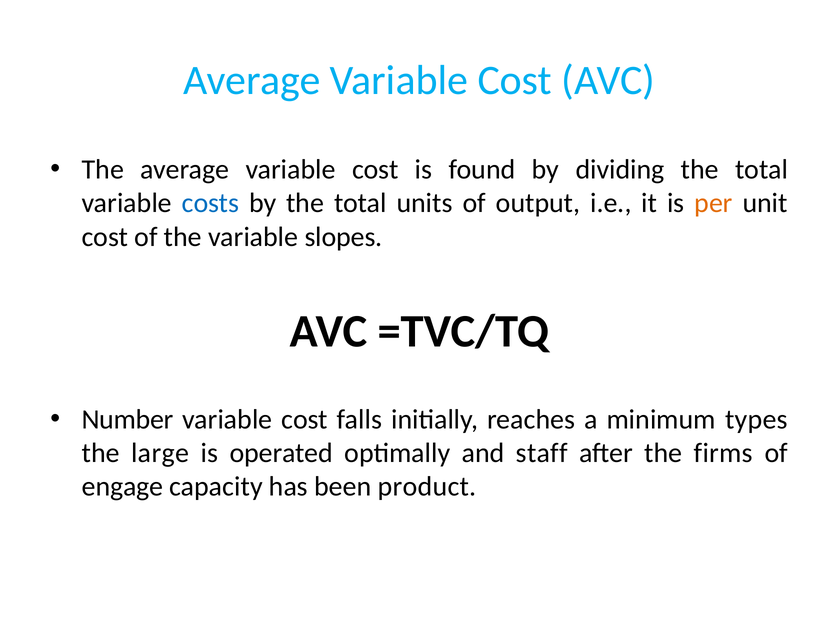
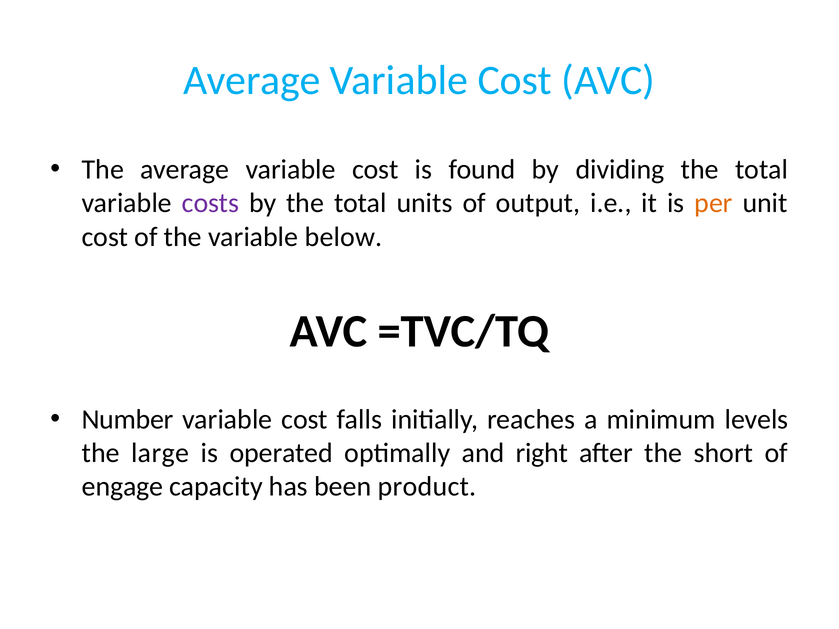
costs colour: blue -> purple (210, 203)
slopes: slopes -> below (343, 237)
types: types -> levels (757, 420)
staff: staff -> right (542, 453)
firms: firms -> short (723, 453)
